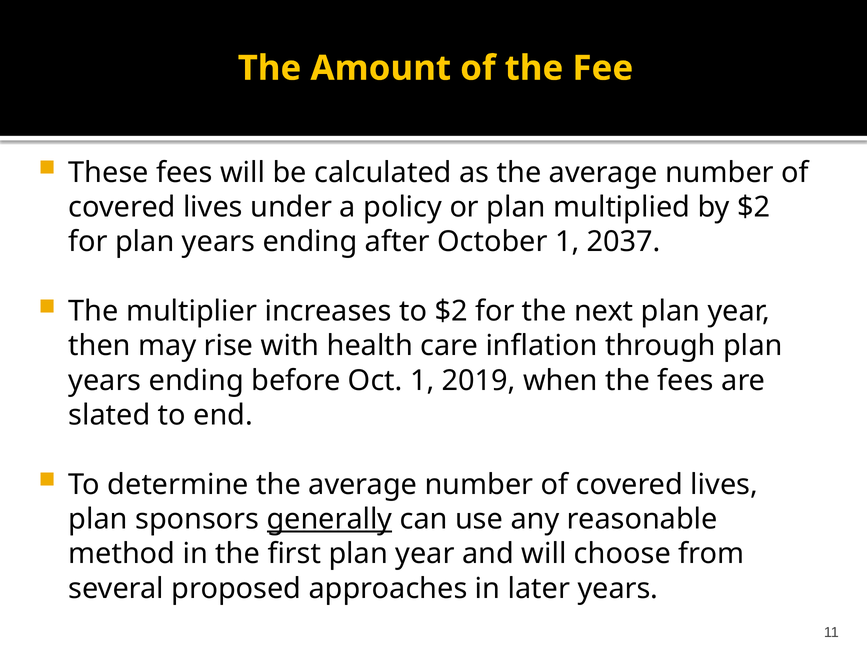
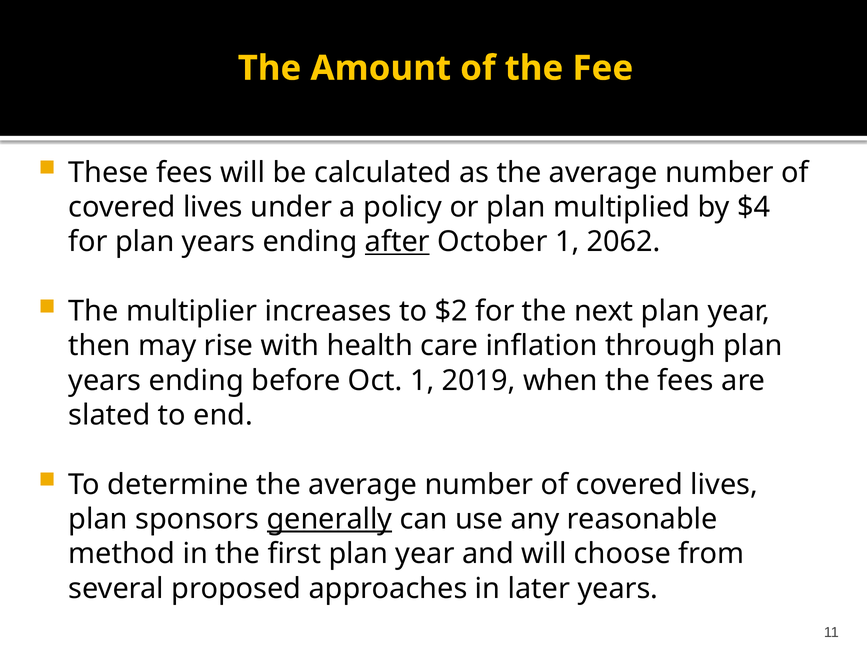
by $2: $2 -> $4 (754, 207)
after underline: none -> present (397, 242)
2037: 2037 -> 2062 (624, 242)
